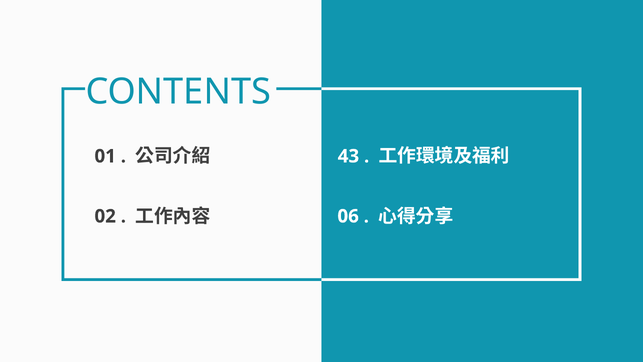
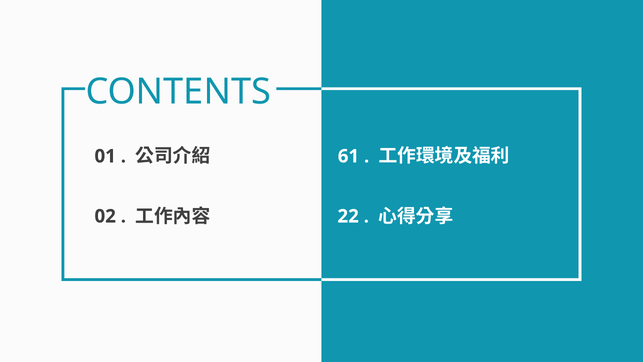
43: 43 -> 61 (348, 156)
06: 06 -> 22 (348, 216)
